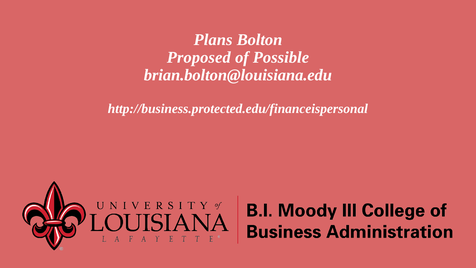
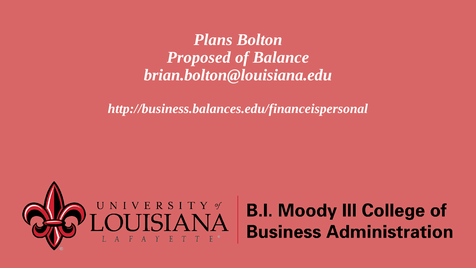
Possible: Possible -> Balance (281, 57)
http://business.protected.edu/financeispersonal: http://business.protected.edu/financeispersonal -> http://business.balances.edu/financeispersonal (238, 109)
